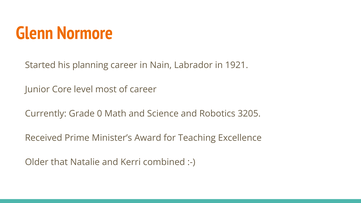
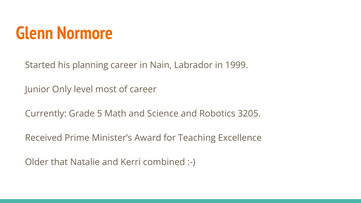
1921: 1921 -> 1999 (237, 65)
Core: Core -> Only (62, 89)
0: 0 -> 5 (100, 114)
